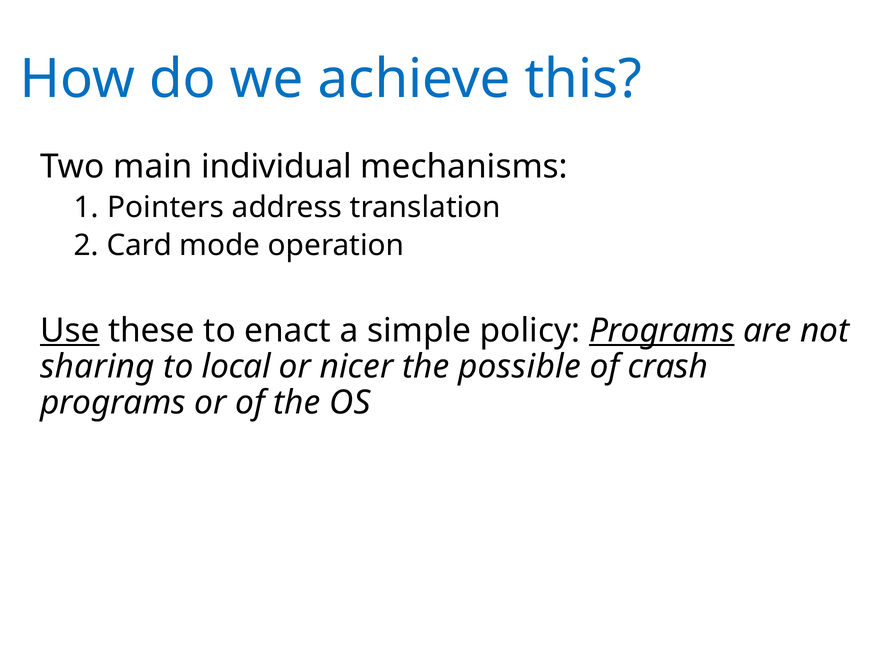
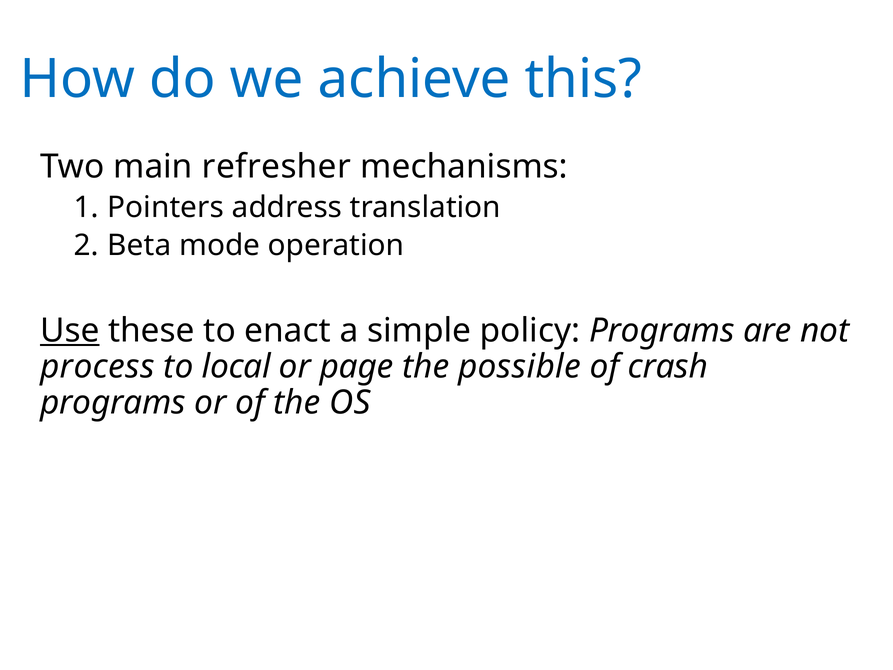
individual: individual -> refresher (276, 167)
Card: Card -> Beta (139, 245)
Programs underline: present -> none (662, 330)
sharing: sharing -> process (97, 367)
nicer: nicer -> page (357, 367)
